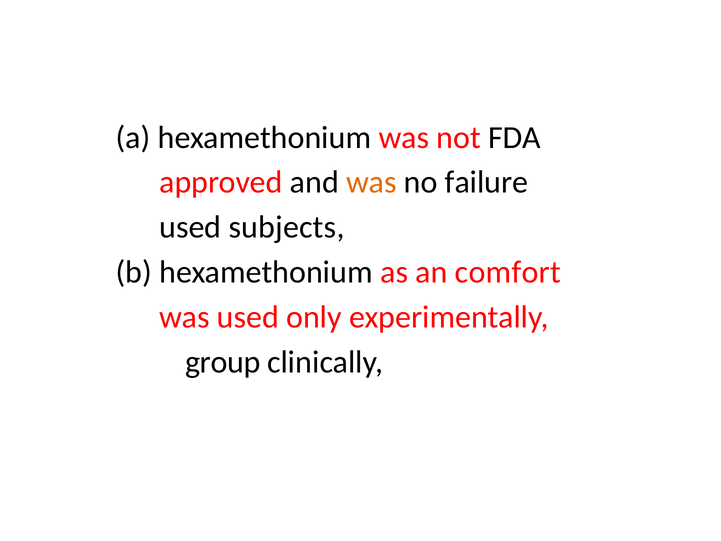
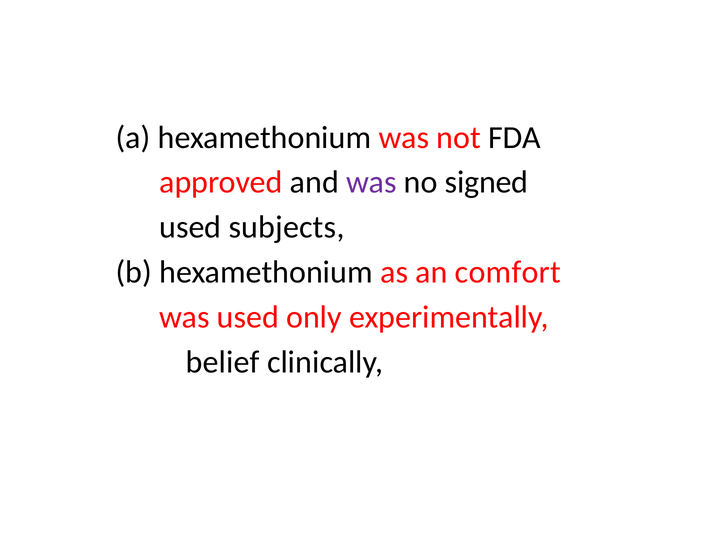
was colour: orange -> purple (371, 182)
failure: failure -> signed (487, 182)
group: group -> belief (223, 362)
